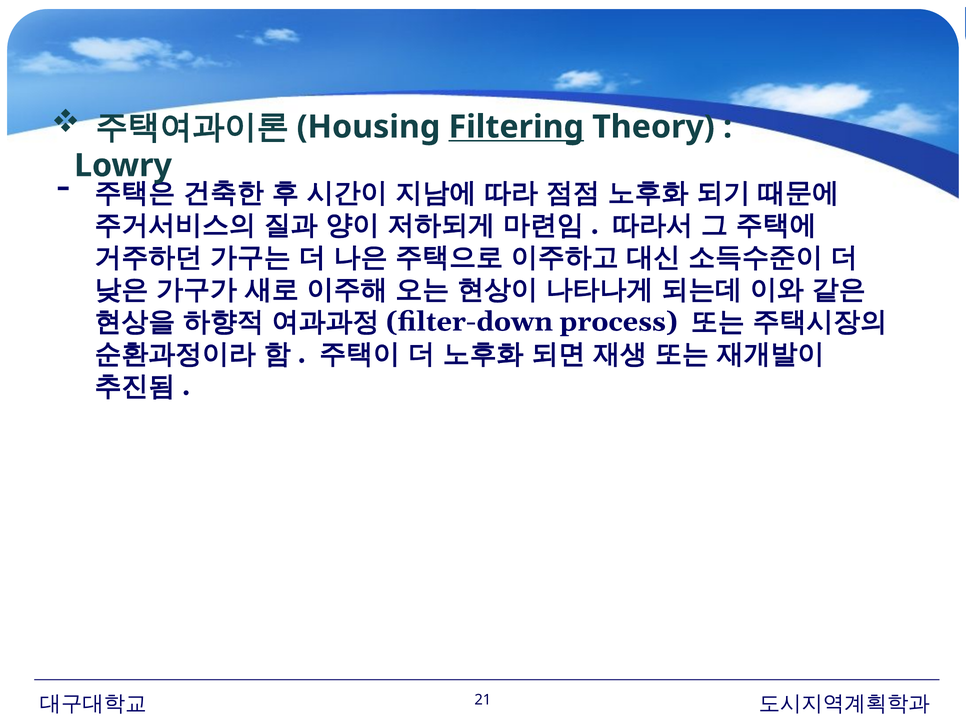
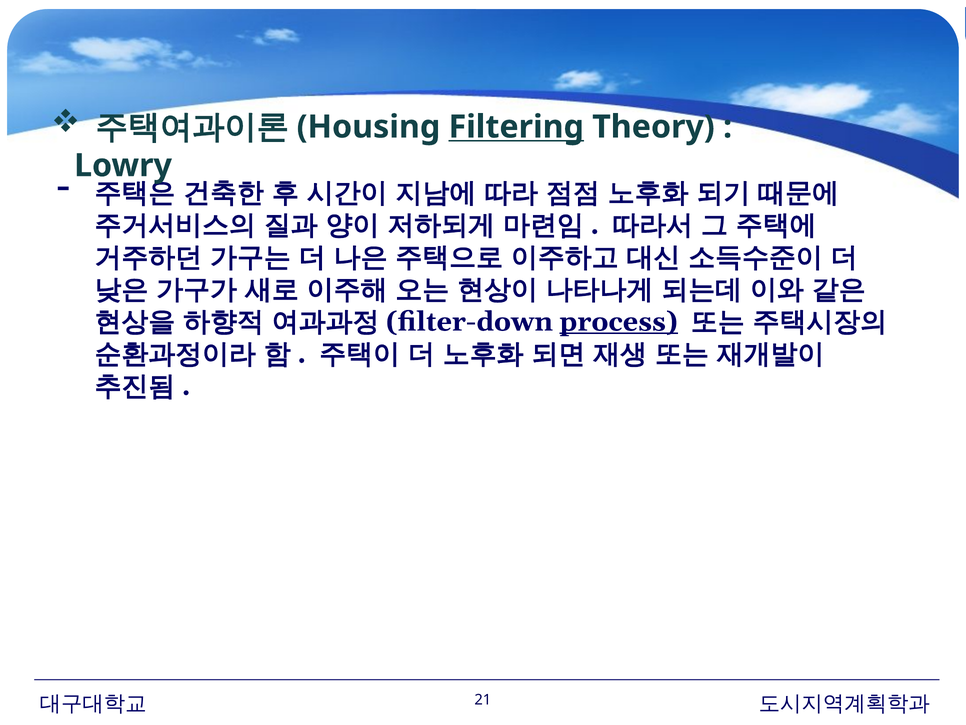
process underline: none -> present (619, 321)
